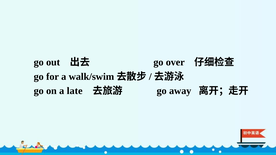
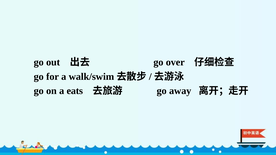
late: late -> eats (75, 91)
